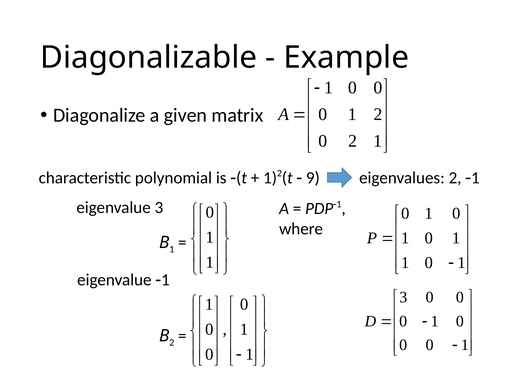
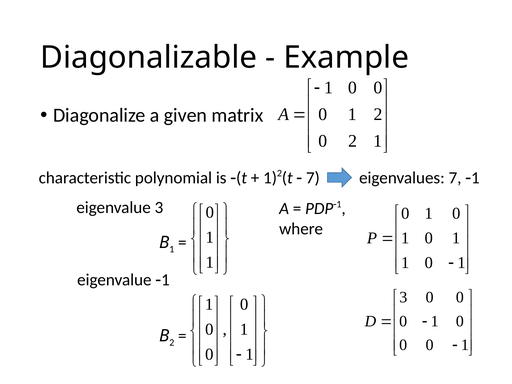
9: 9 -> 7 (313, 178)
eigenvalues 2: 2 -> 7 (455, 178)
